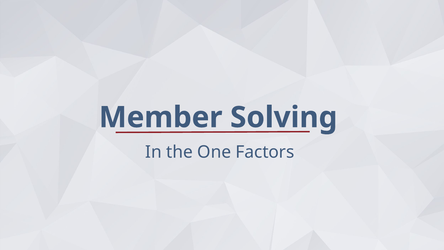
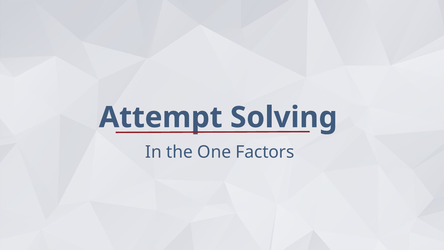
Member: Member -> Attempt (161, 117)
